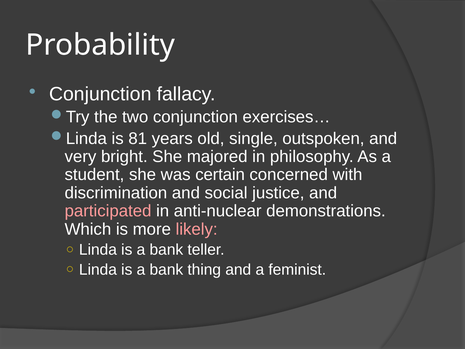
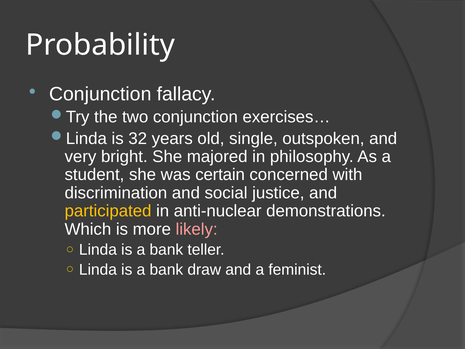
81: 81 -> 32 (138, 138)
participated colour: pink -> yellow (108, 211)
thing: thing -> draw (204, 269)
